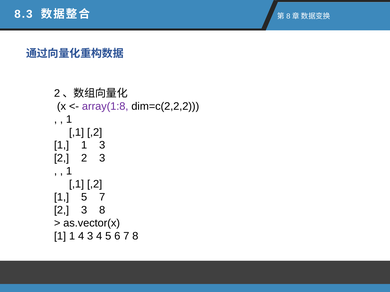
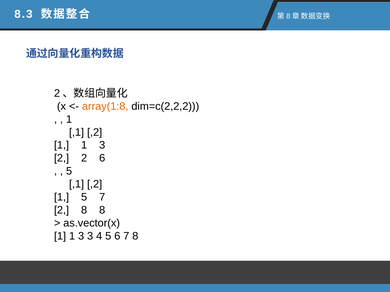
array(1:8 colour: purple -> orange (105, 106)
2 2 3: 3 -> 6 (102, 158)
1: 1 -> 5 (69, 171)
3: 3 -> 8 (84, 210)
4: 4 -> 3 (81, 236)
